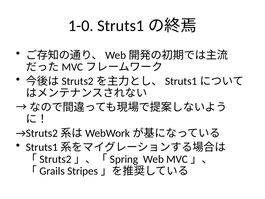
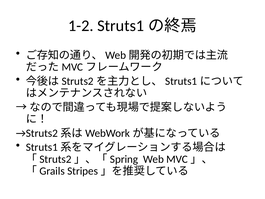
1-0: 1-0 -> 1-2 (81, 26)
